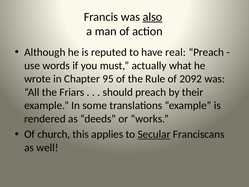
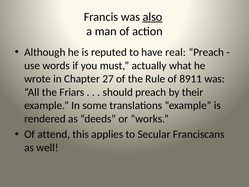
95: 95 -> 27 (108, 79)
2092: 2092 -> 8911 (191, 79)
church: church -> attend (54, 134)
Secular underline: present -> none (154, 134)
